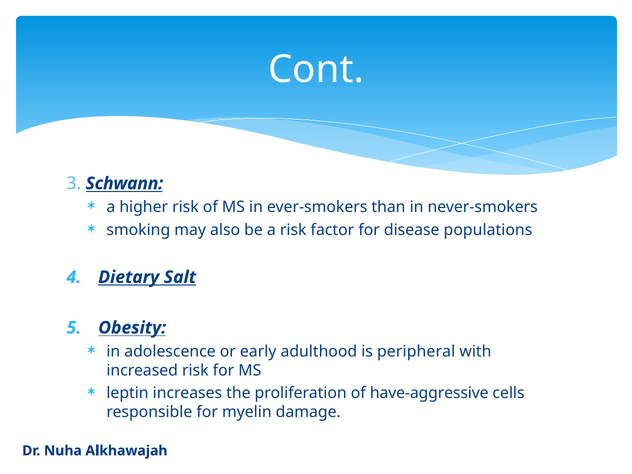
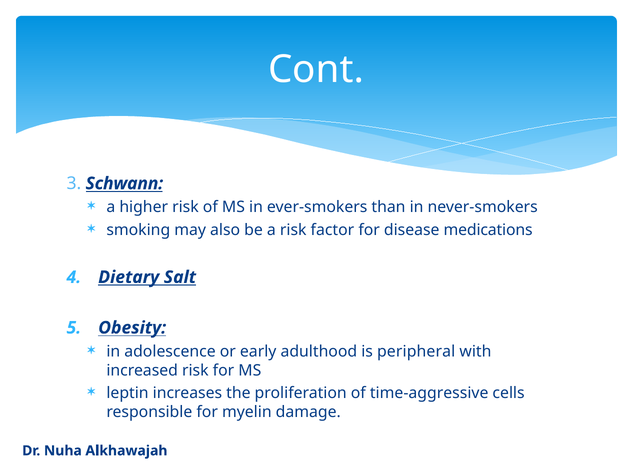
populations: populations -> medications (488, 230)
have-aggressive: have-aggressive -> time-aggressive (429, 393)
